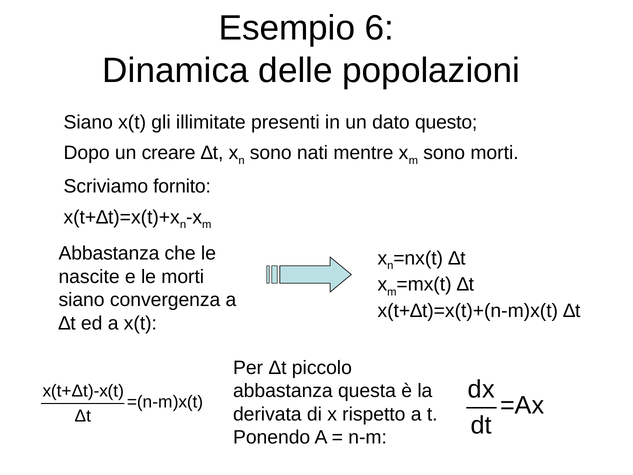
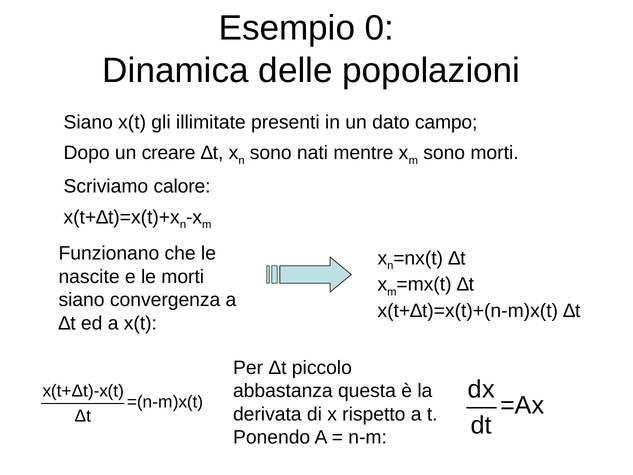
6: 6 -> 0 (380, 28)
questo: questo -> campo (446, 122)
fornito: fornito -> calore (182, 186)
Abbastanza: Abbastanza -> Funzionano (109, 253)
